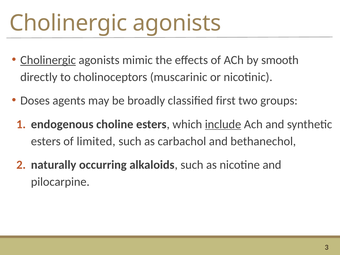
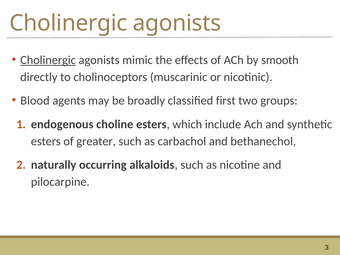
Doses: Doses -> Blood (35, 101)
include underline: present -> none (223, 124)
limited: limited -> greater (96, 141)
